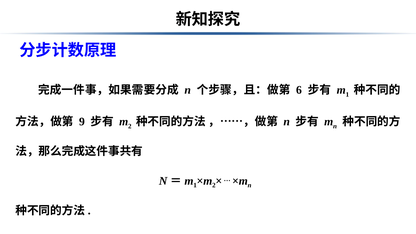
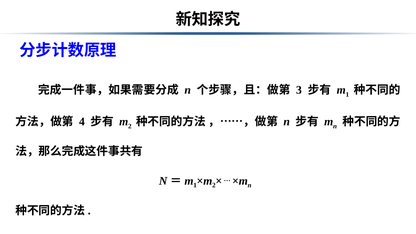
6: 6 -> 3 (299, 90)
9: 9 -> 4 (82, 122)
